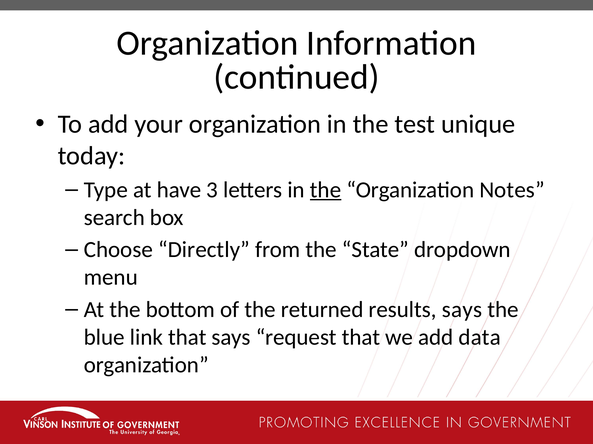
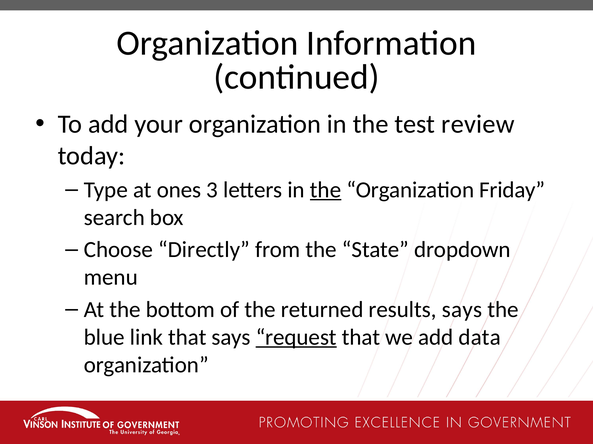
unique: unique -> review (478, 124)
have: have -> ones (179, 190)
Notes: Notes -> Friday (512, 190)
request underline: none -> present (296, 338)
